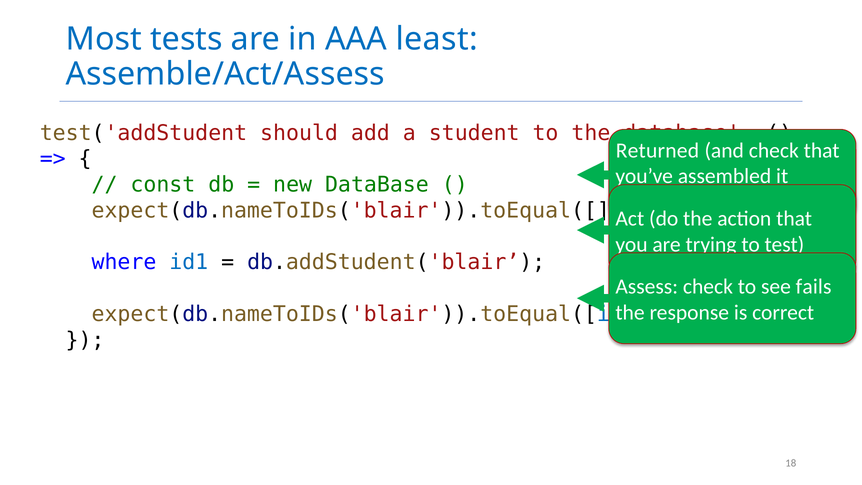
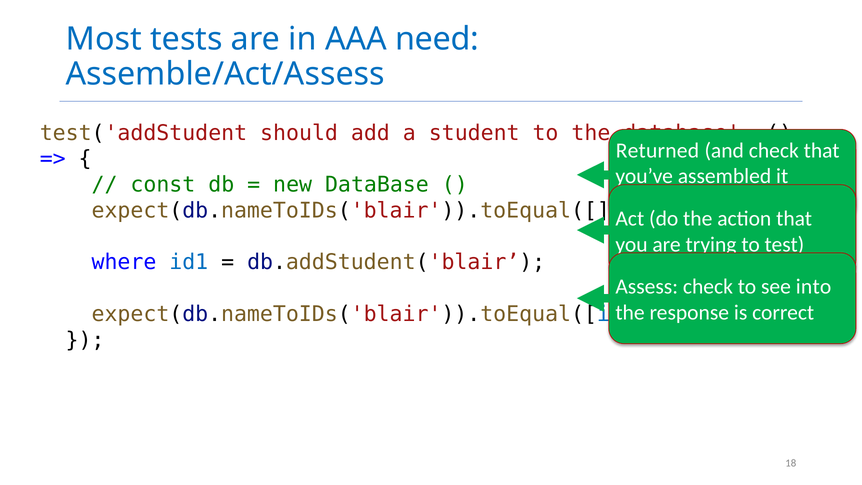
least: least -> need (437, 39)
fails: fails -> into (814, 287)
